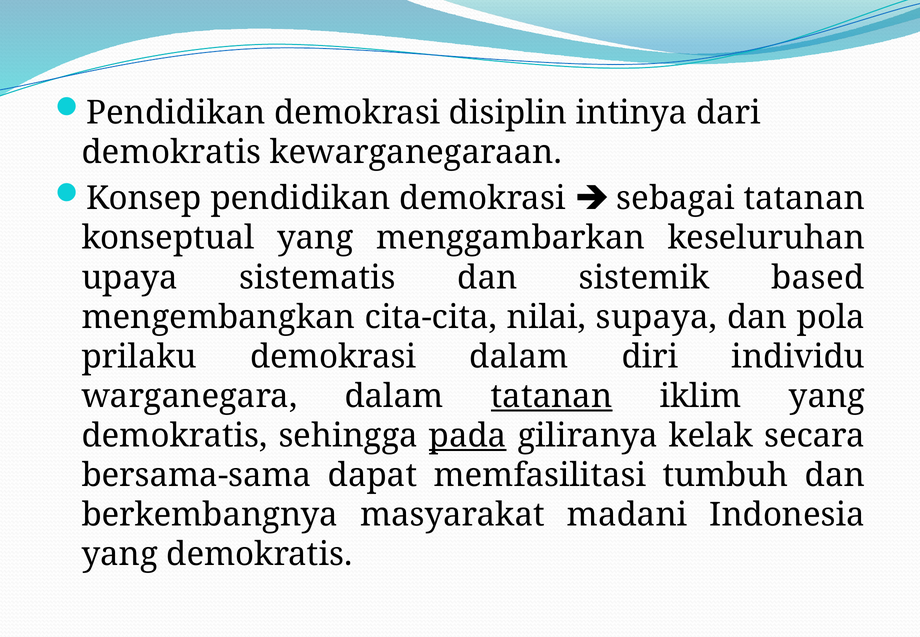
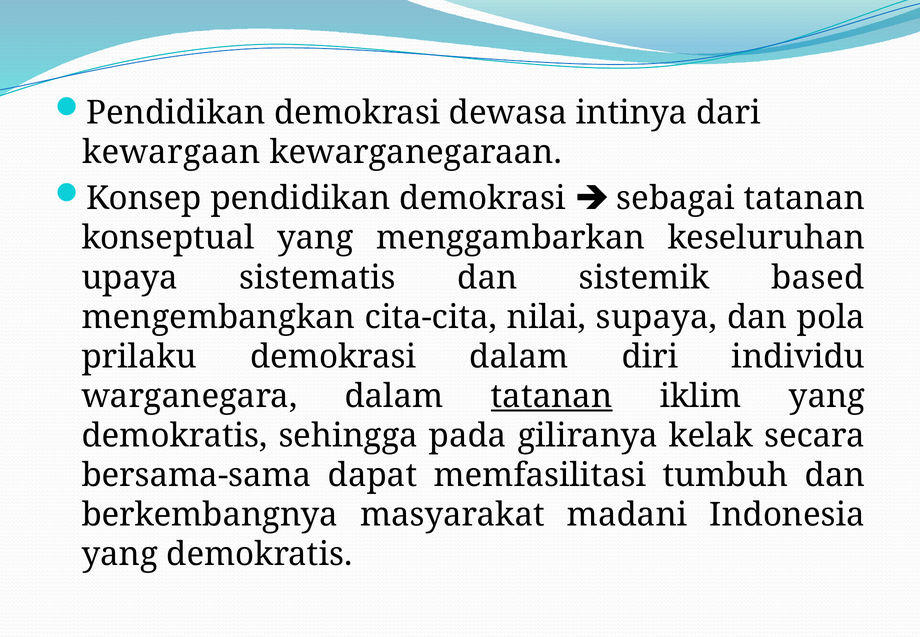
disiplin: disiplin -> dewasa (508, 113)
demokratis: demokratis -> kewargaan (171, 152)
pada underline: present -> none (468, 436)
